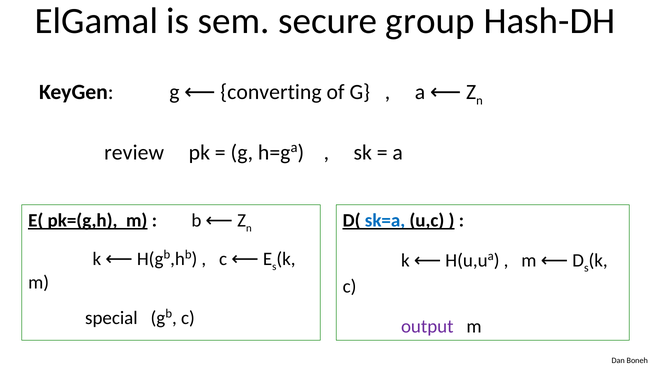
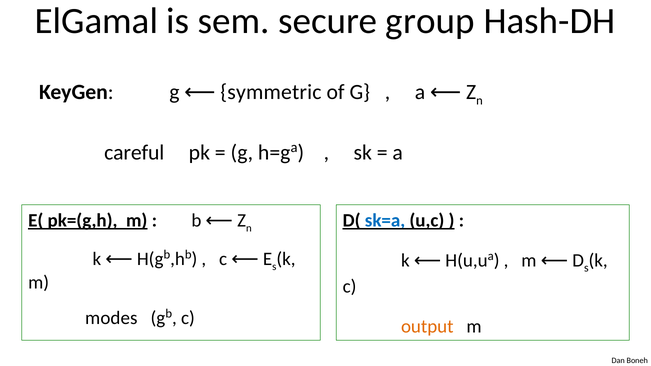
converting: converting -> symmetric (271, 92)
review: review -> careful (134, 153)
special: special -> modes (111, 318)
output colour: purple -> orange (427, 327)
